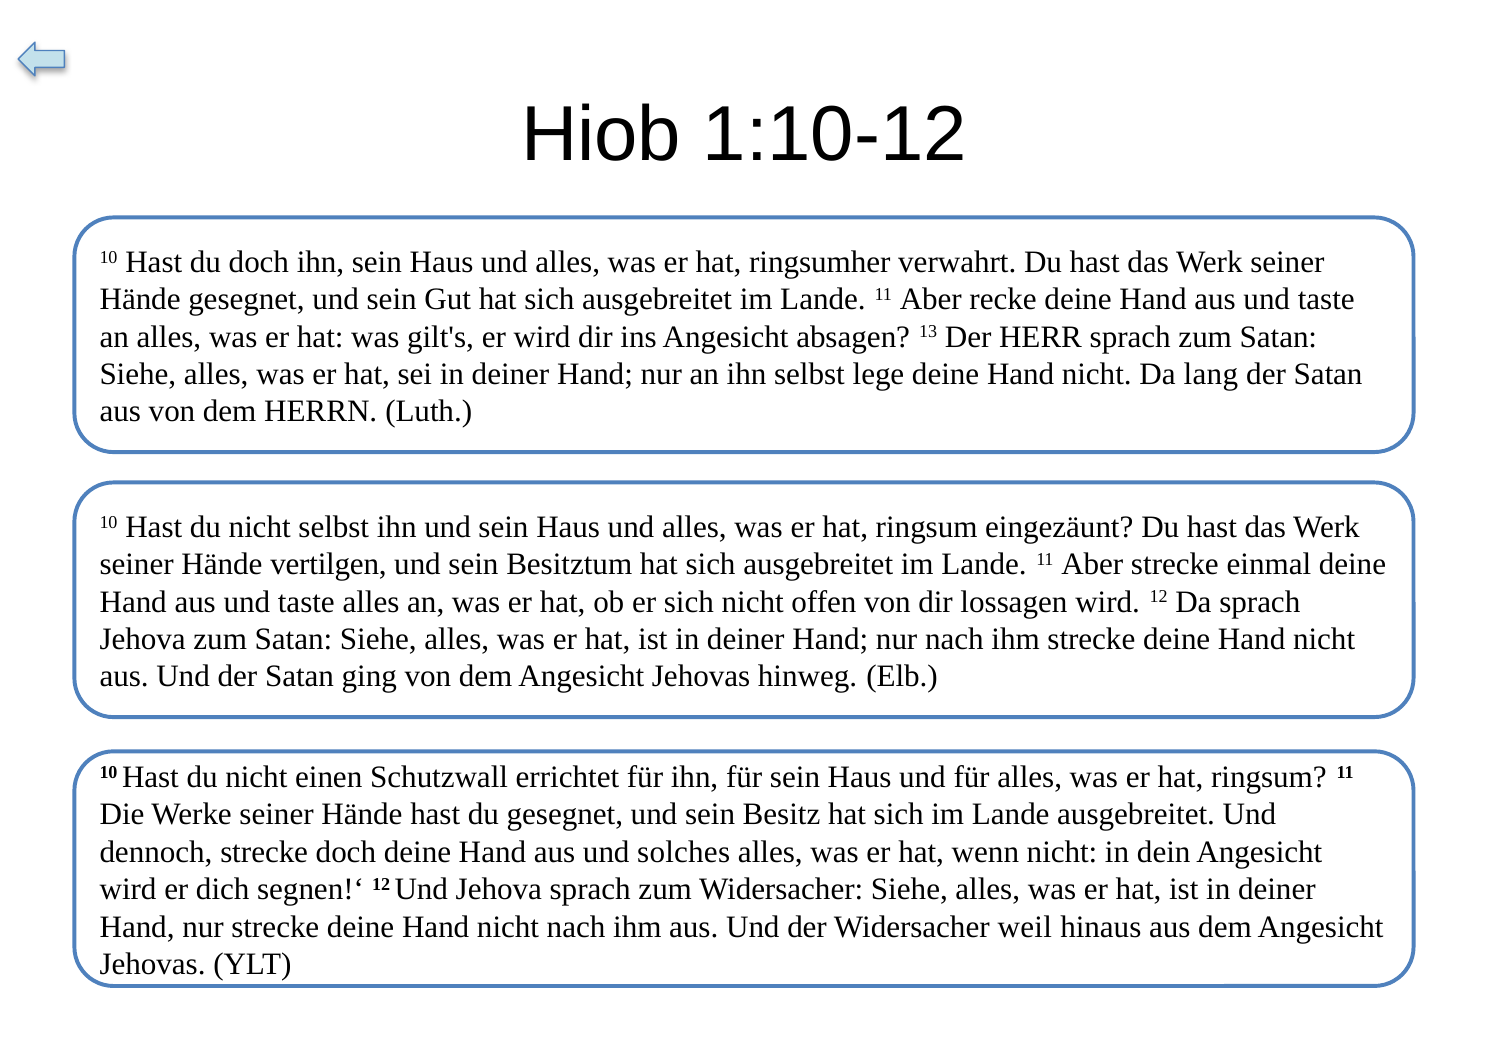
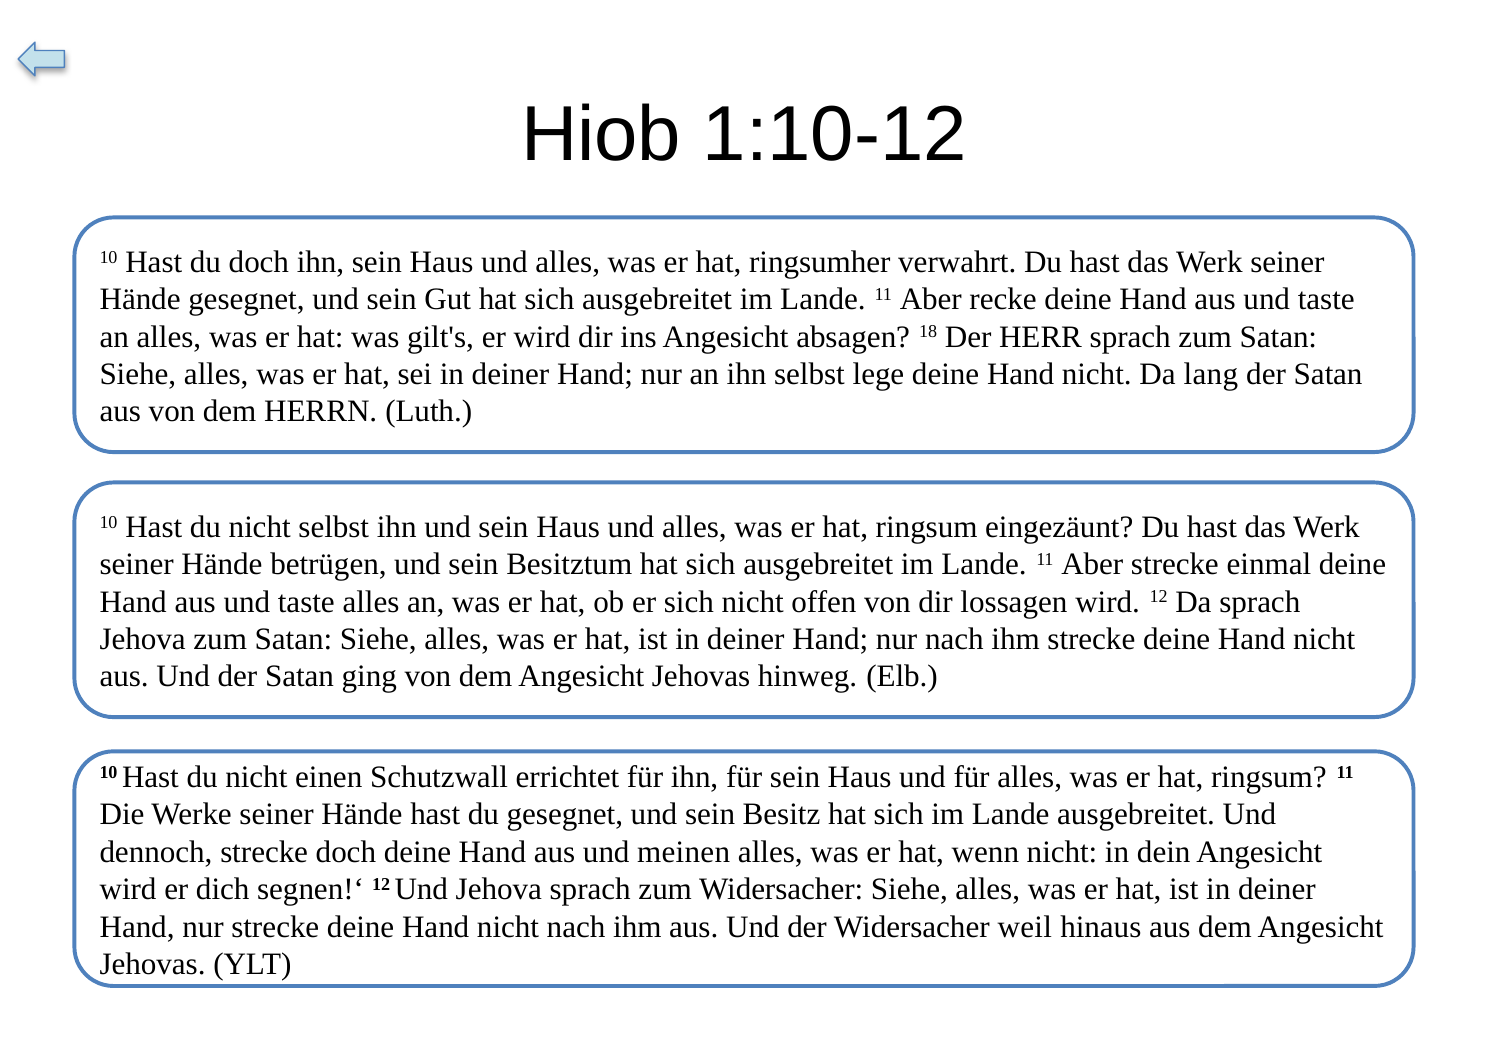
13: 13 -> 18 (928, 332)
vertilgen: vertilgen -> betrügen (328, 564)
solches: solches -> meinen (684, 852)
